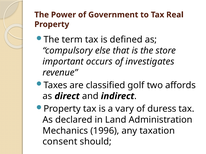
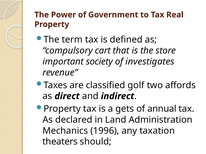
else: else -> cart (103, 51)
occurs: occurs -> society (99, 62)
vary: vary -> gets (125, 109)
duress: duress -> annual (162, 109)
consent: consent -> theaters (60, 142)
